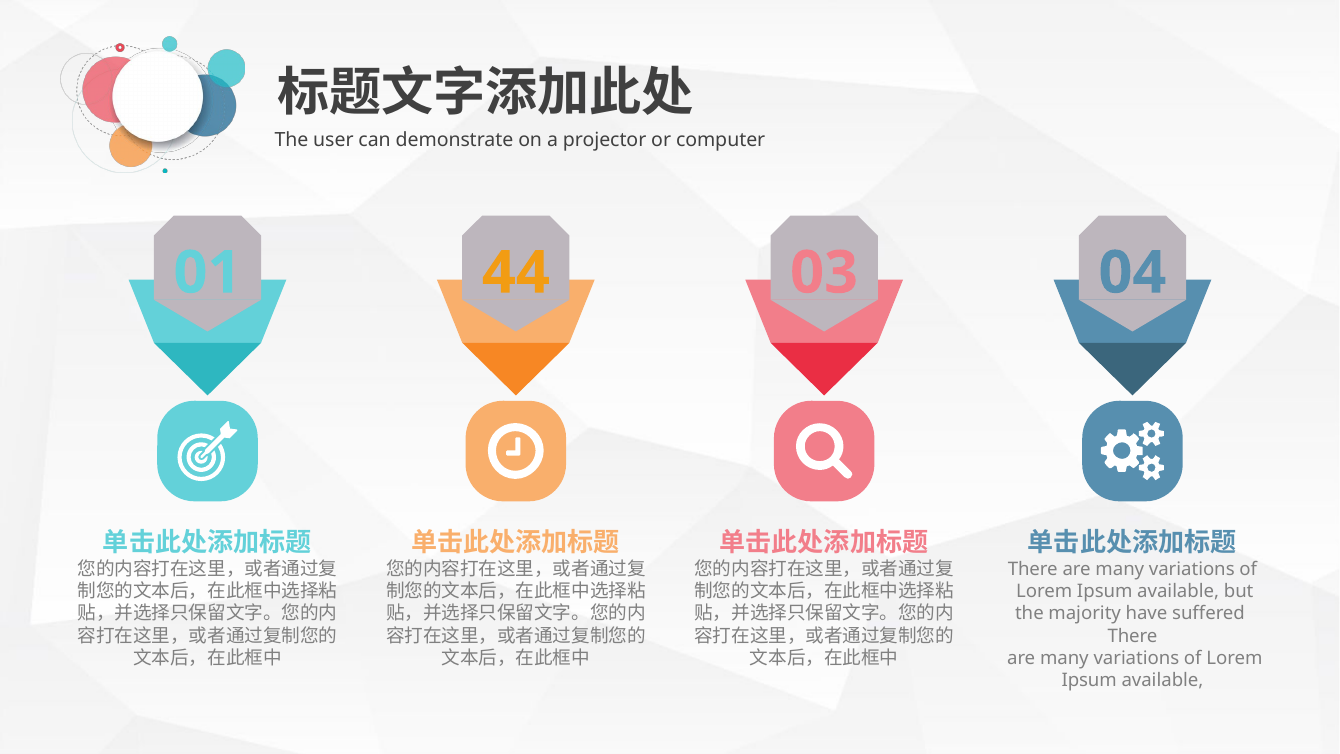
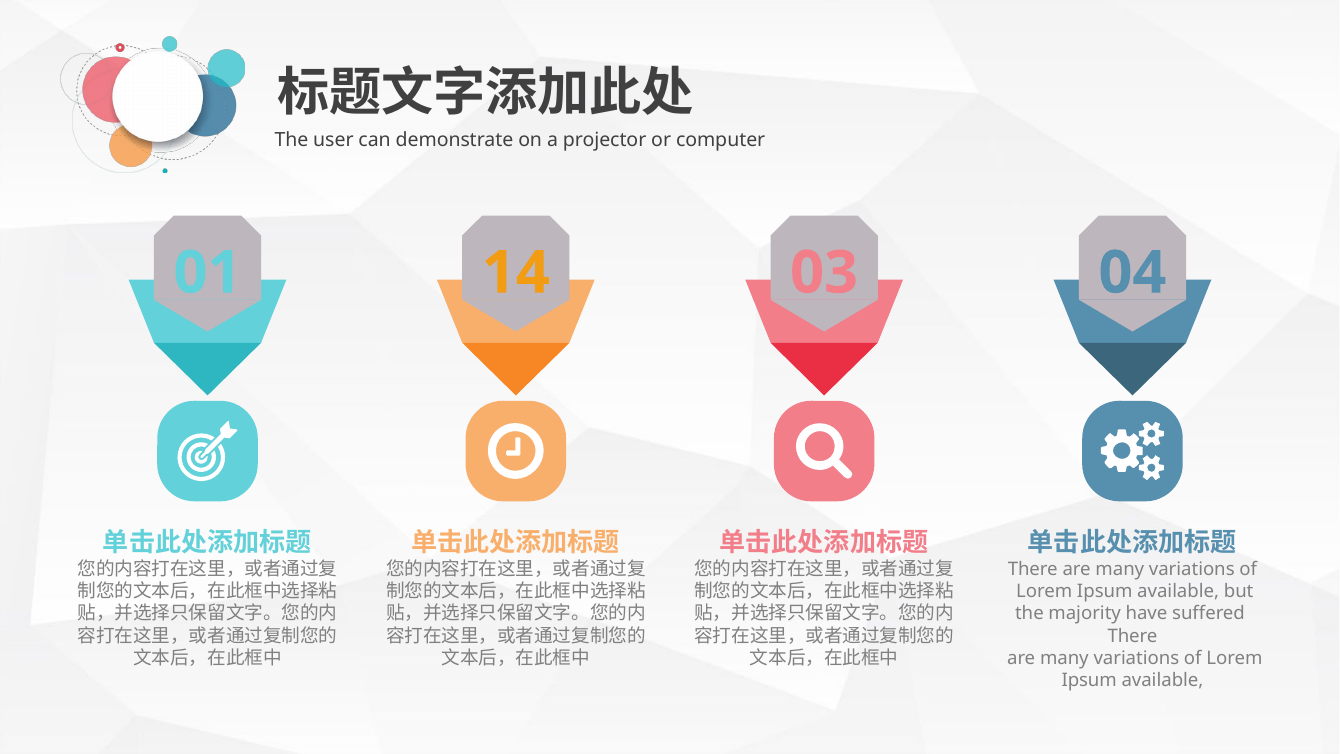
44: 44 -> 14 (516, 273)
